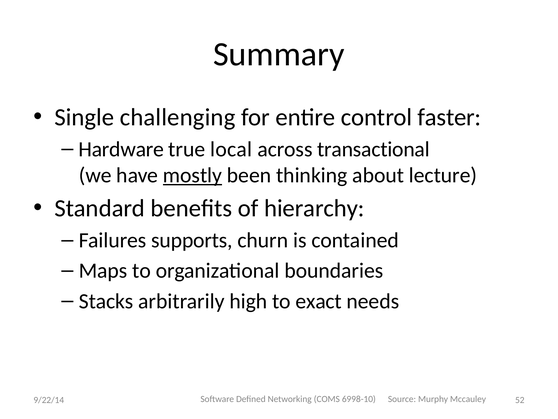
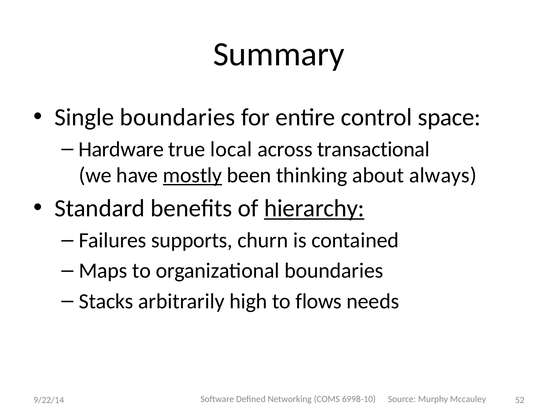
Single challenging: challenging -> boundaries (178, 117)
faster: faster -> space (449, 117)
lecture: lecture -> always (443, 175)
hierarchy underline: none -> present (314, 208)
exact: exact -> flows (319, 301)
